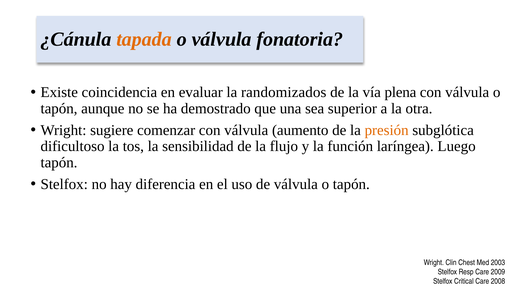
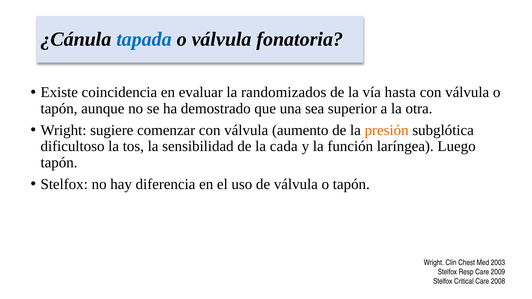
tapada colour: orange -> blue (144, 39)
plena: plena -> hasta (400, 92)
flujo: flujo -> cada (284, 146)
